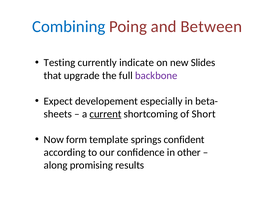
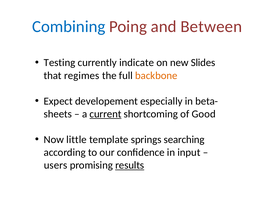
upgrade: upgrade -> regimes (82, 76)
backbone colour: purple -> orange (156, 76)
Short: Short -> Good (204, 114)
form: form -> little (77, 140)
confident: confident -> searching (184, 140)
other: other -> input (189, 153)
along: along -> users (56, 165)
results underline: none -> present (130, 165)
